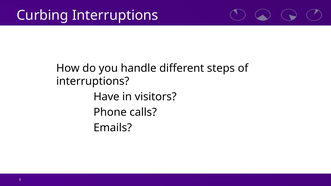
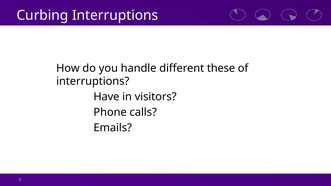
steps: steps -> these (221, 68)
